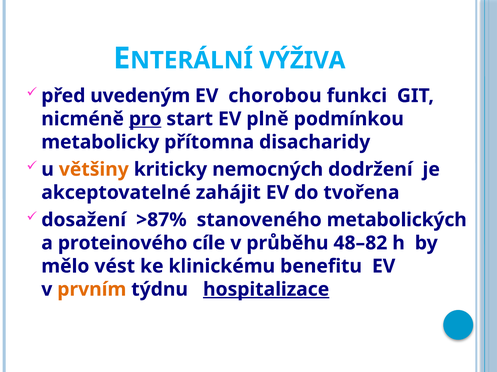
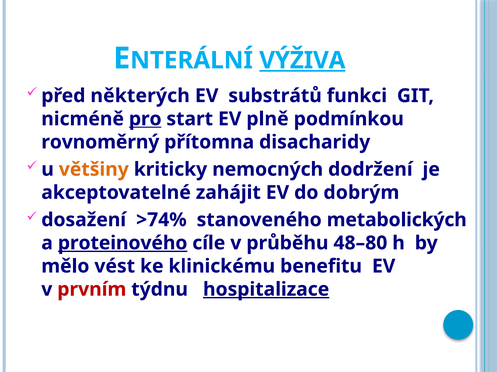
VÝŽIVA underline: none -> present (302, 61)
uvedeným: uvedeným -> některých (140, 96)
chorobou: chorobou -> substrátů (275, 96)
metabolicky: metabolicky -> rovnoměrný (100, 142)
tvořena: tvořena -> dobrým (361, 193)
>87%: >87% -> >74% (161, 220)
proteinového underline: none -> present (123, 243)
48–82: 48–82 -> 48–80 (360, 243)
prvním colour: orange -> red (92, 290)
